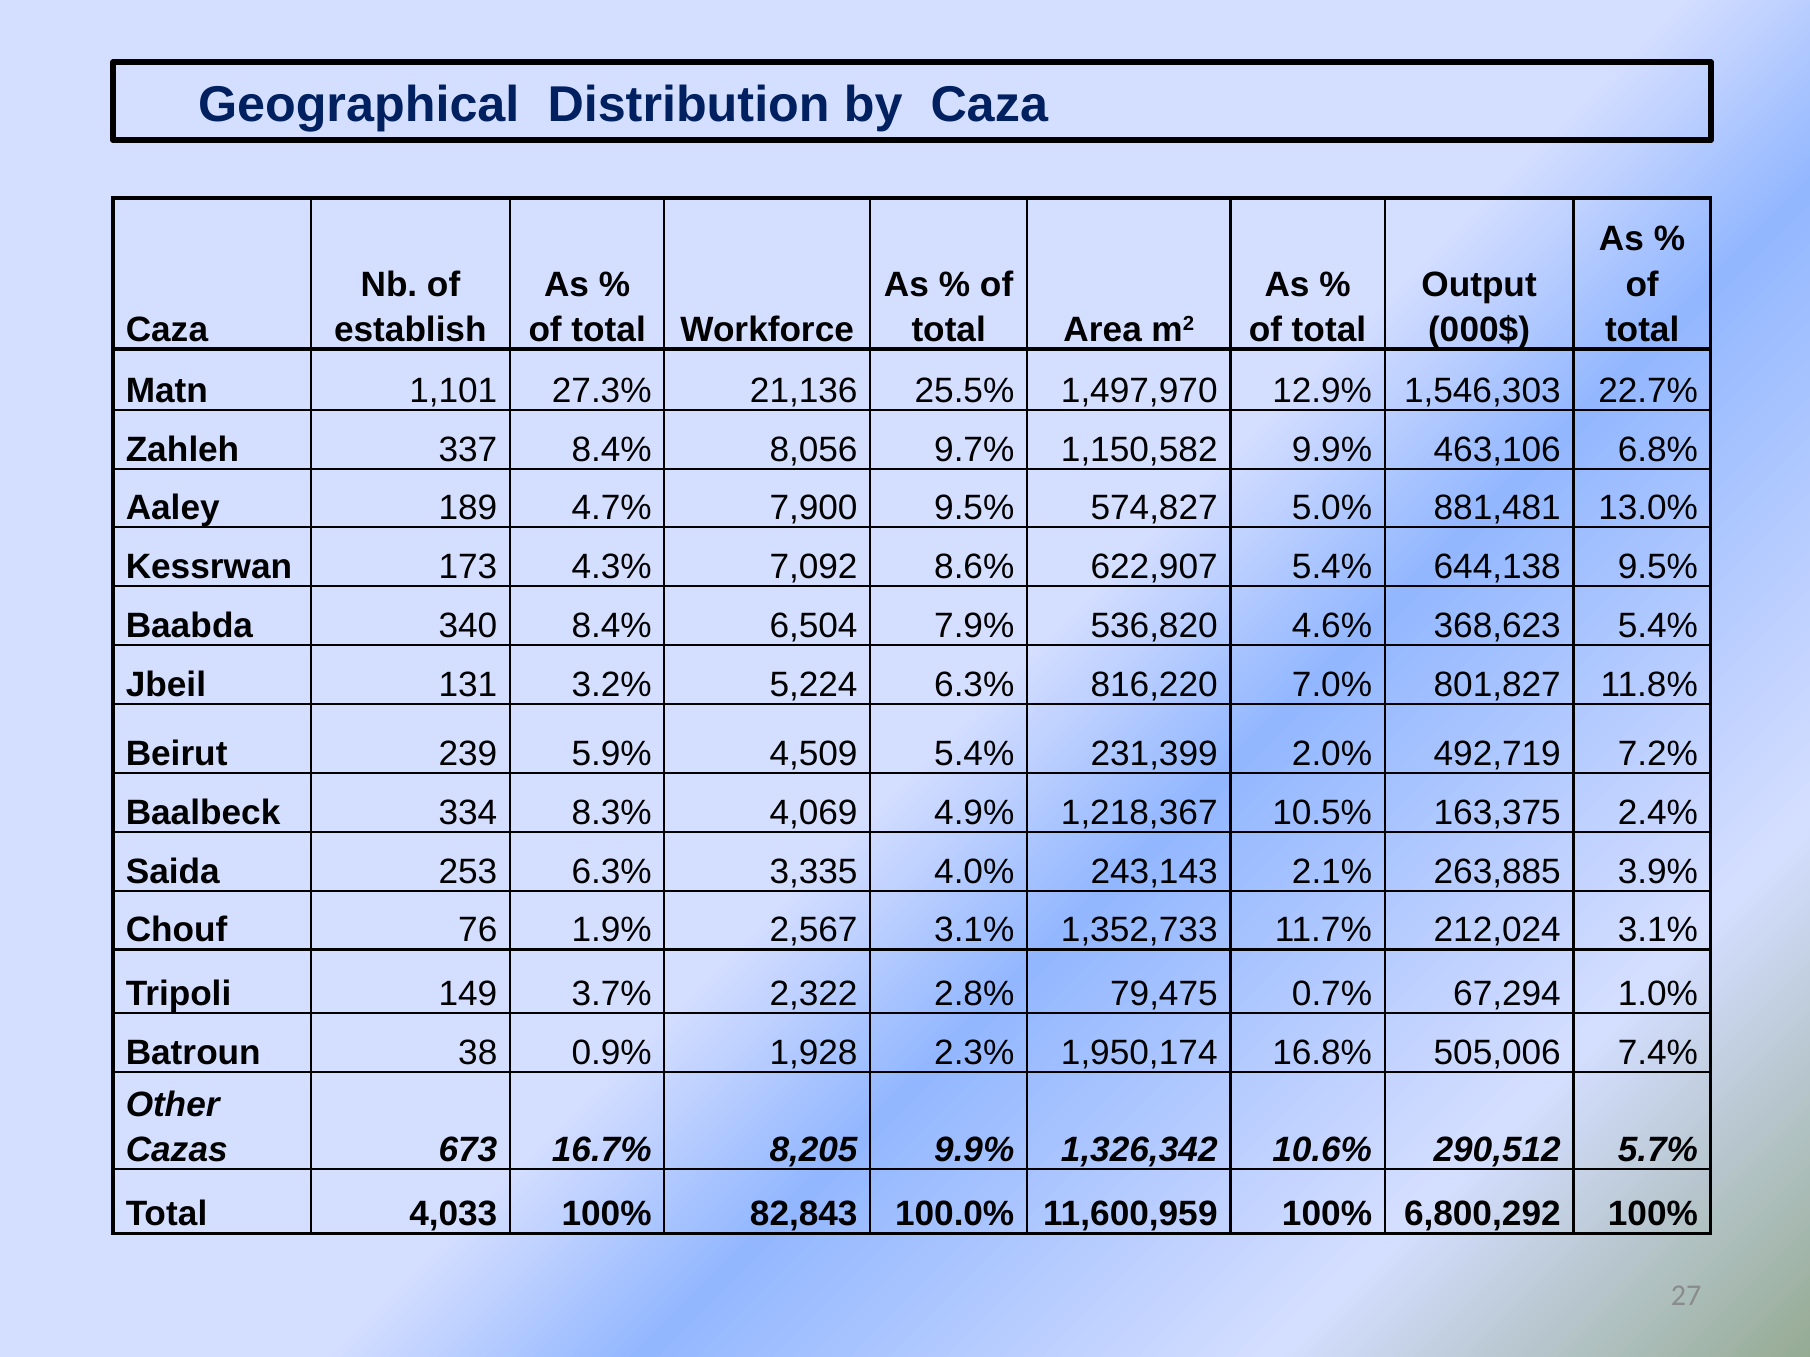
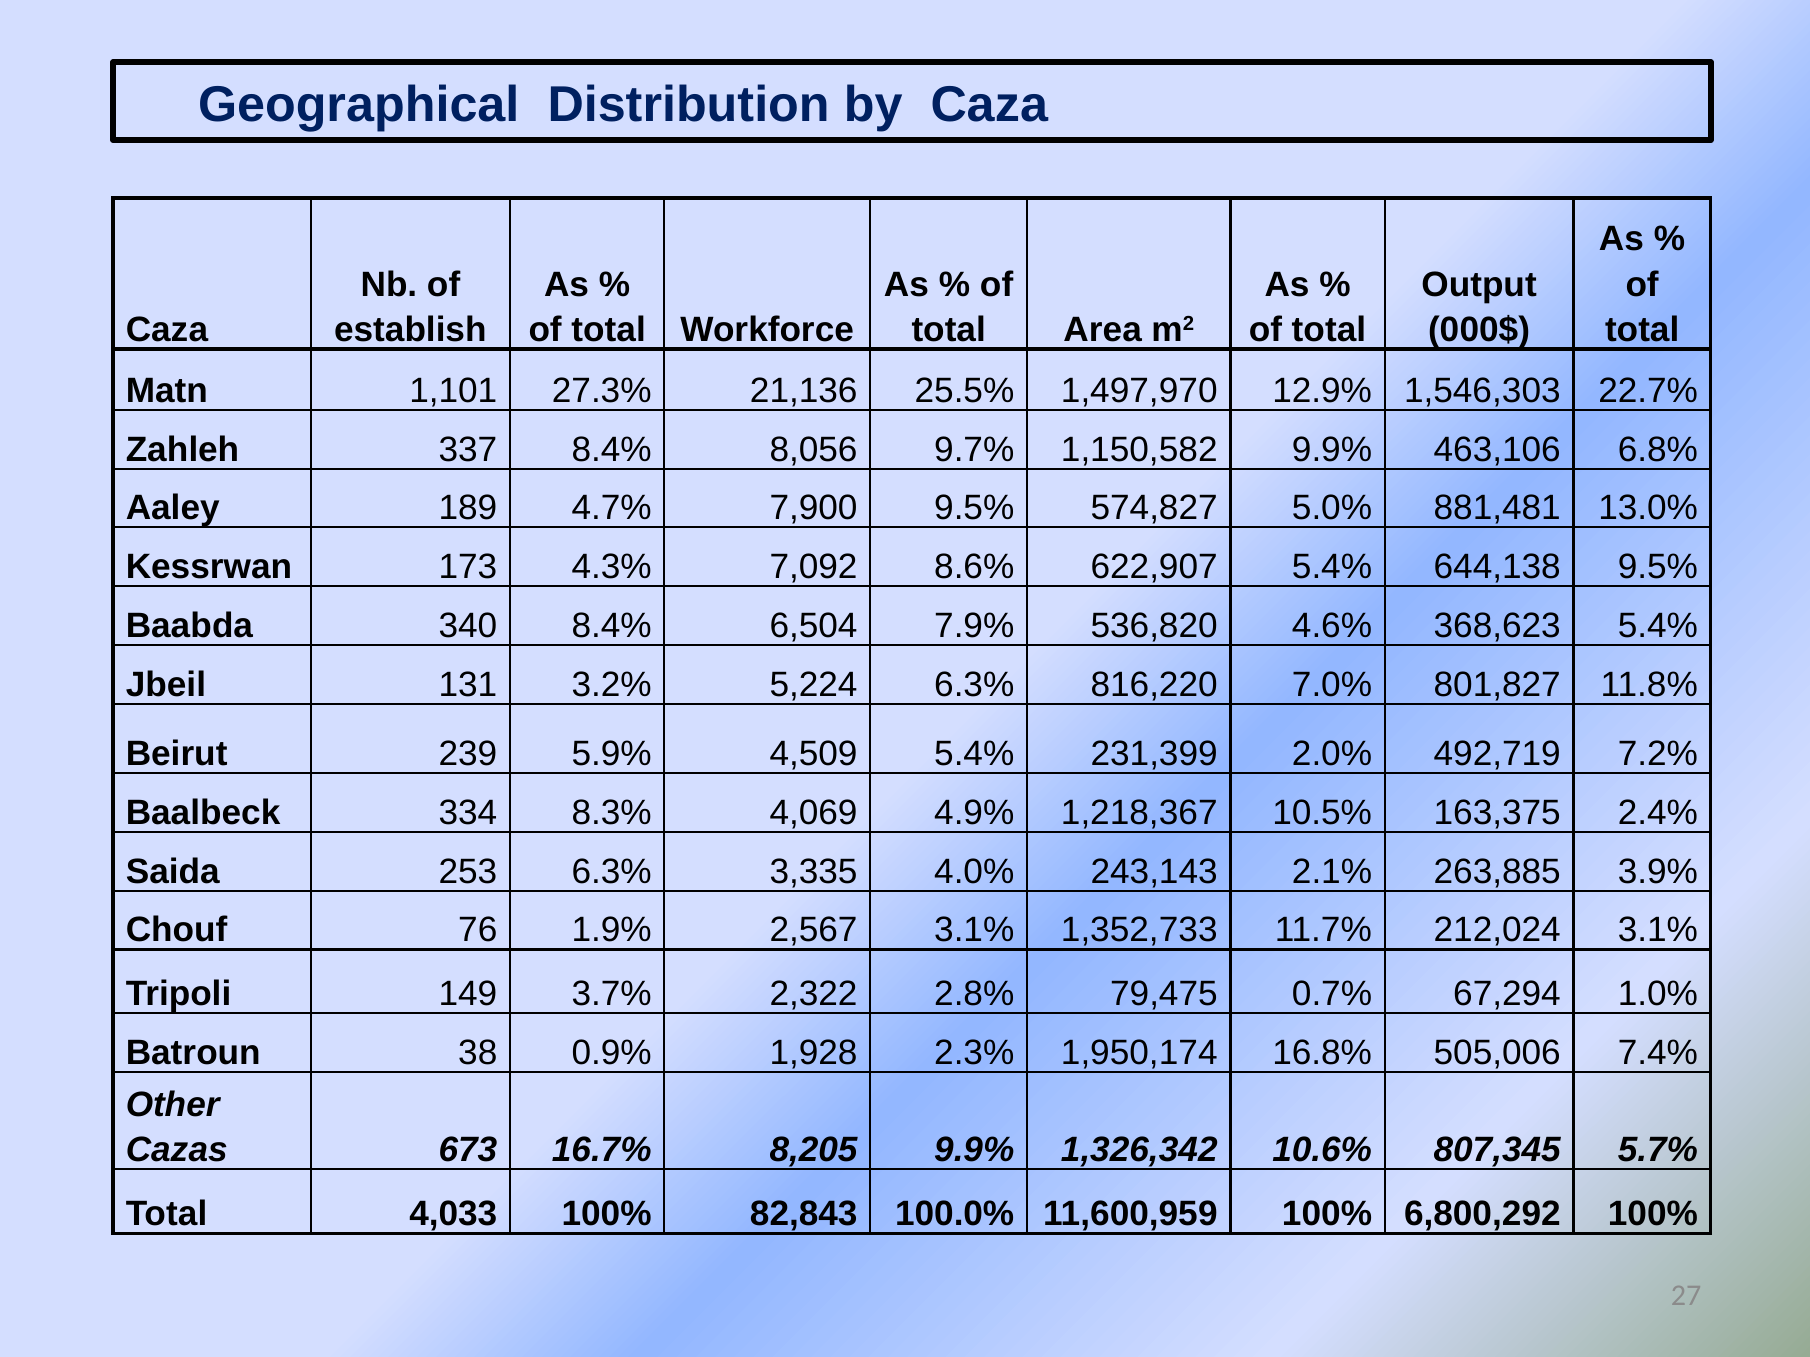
290,512: 290,512 -> 807,345 (1497, 1150)
